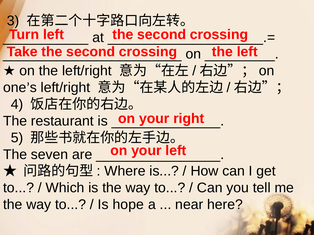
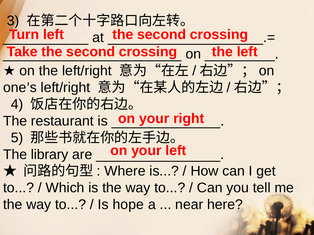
seven: seven -> library (50, 155)
